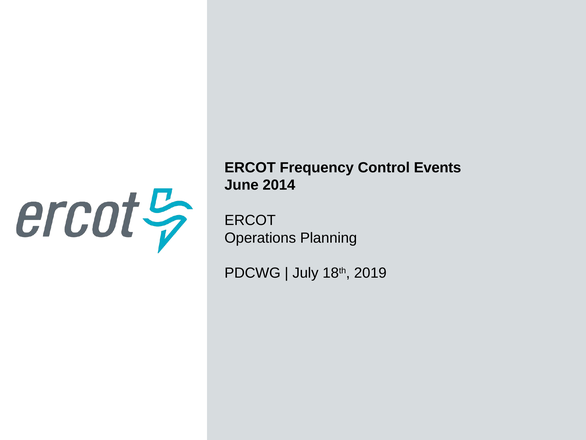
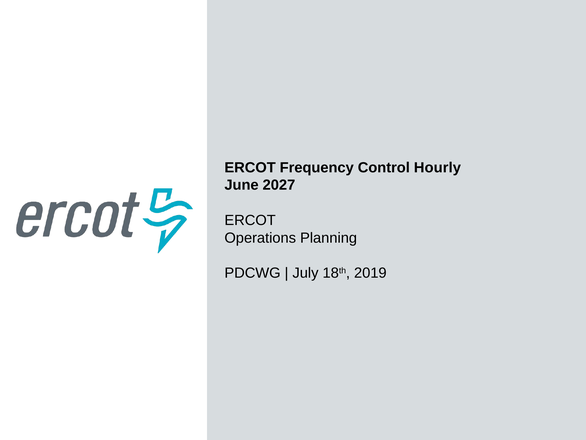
Events: Events -> Hourly (437, 167)
2014: 2014 -> 2027 (279, 185)
